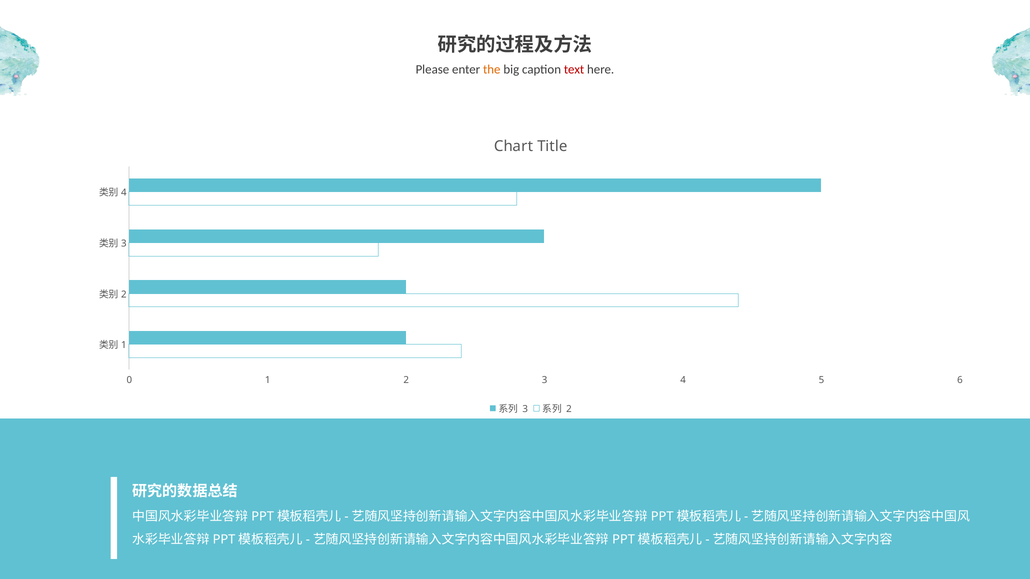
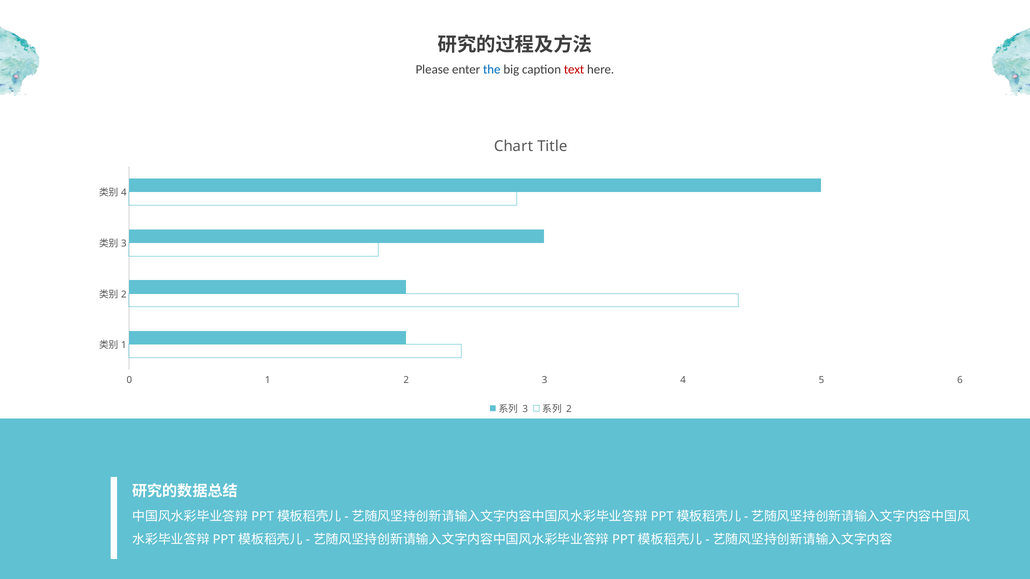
the colour: orange -> blue (492, 70)
